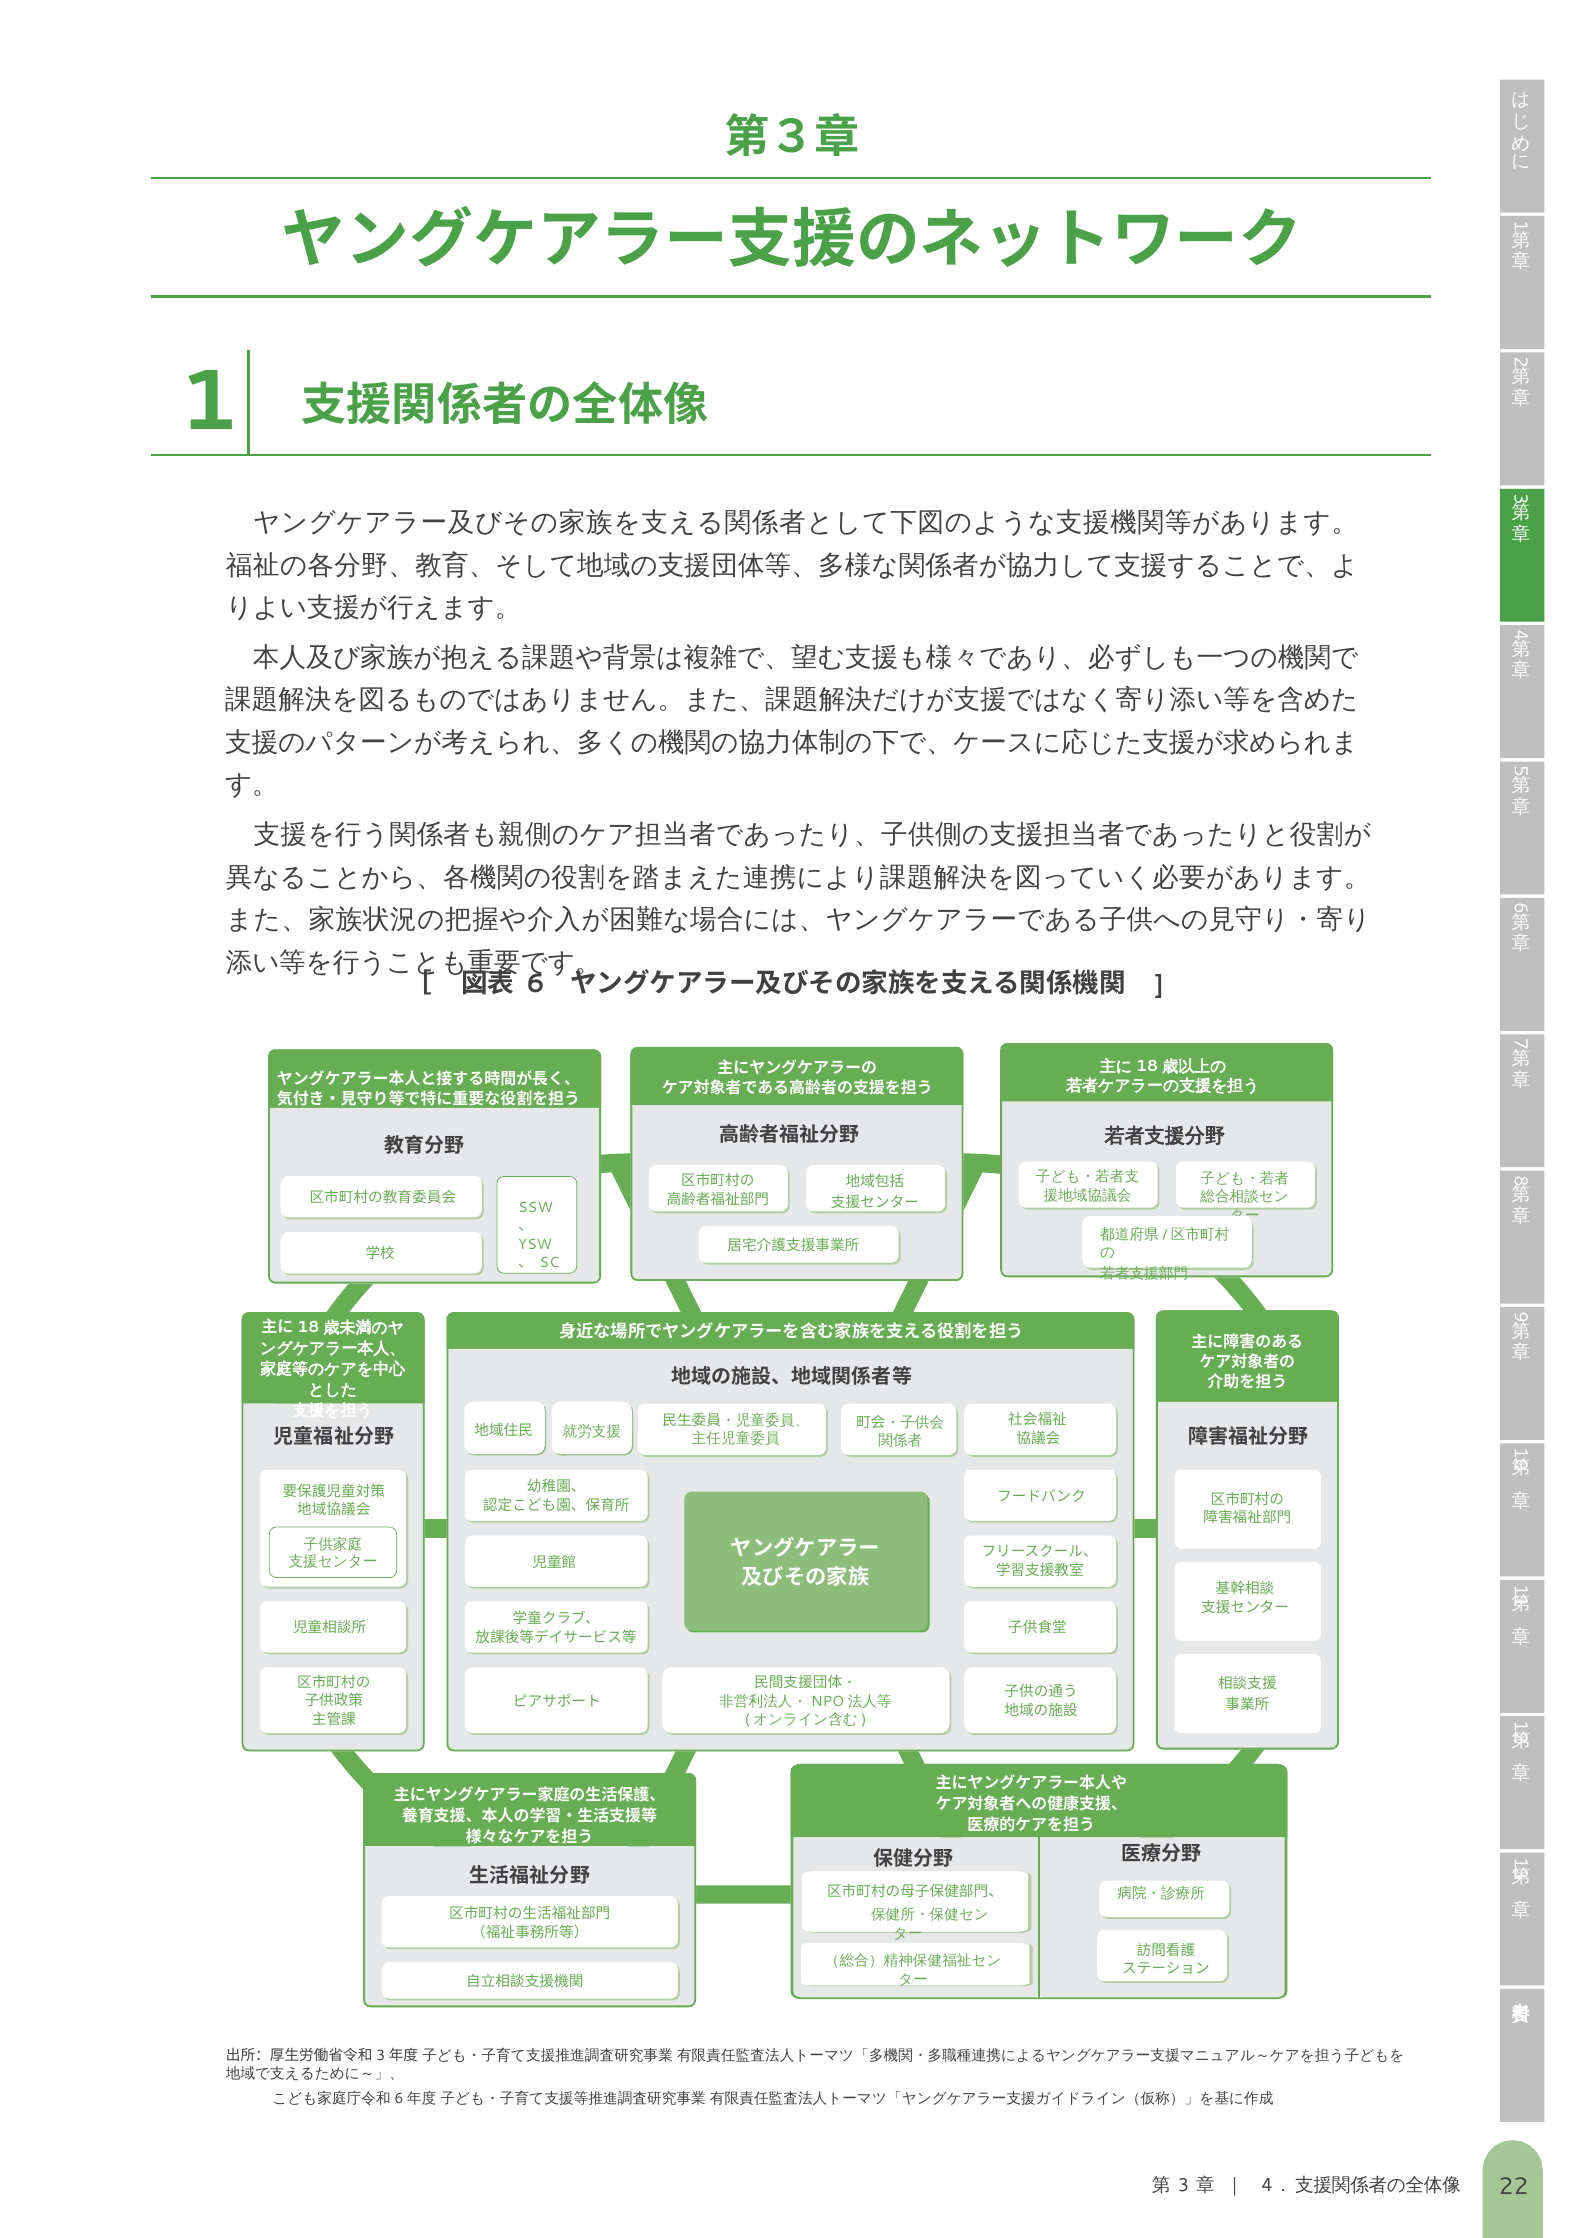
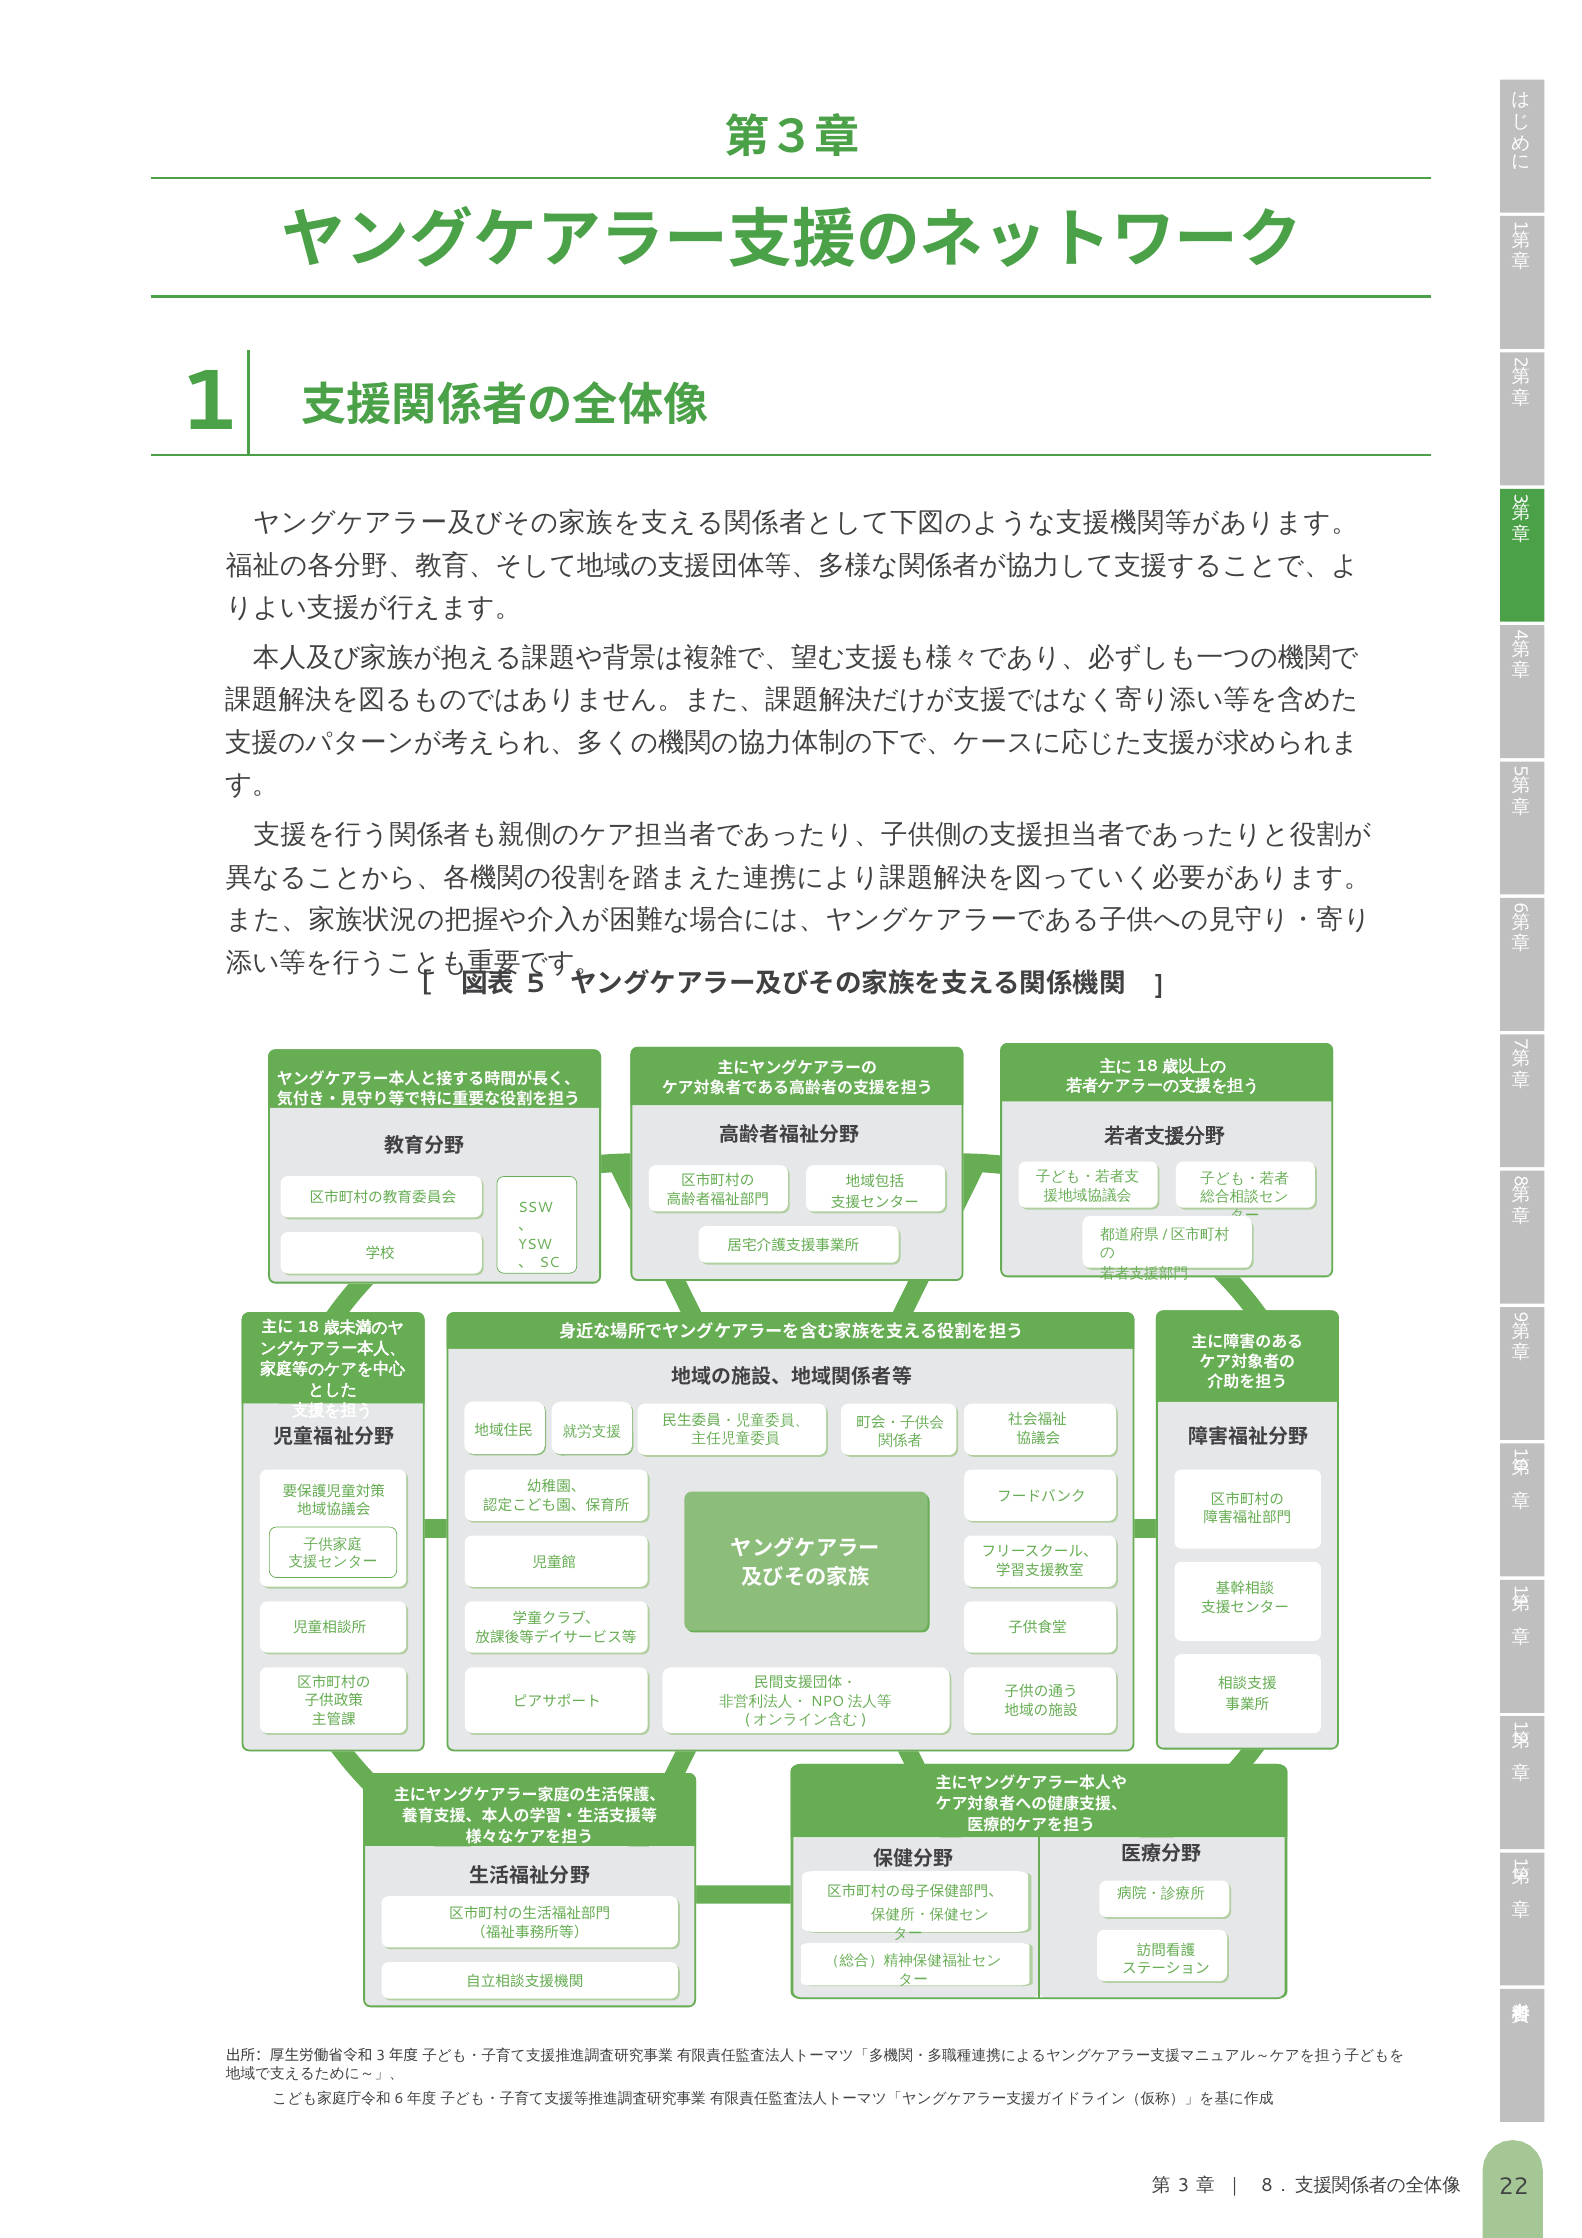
6: 6 -> 5 (536, 984)
4: 4 -> 8 (1267, 2185)
